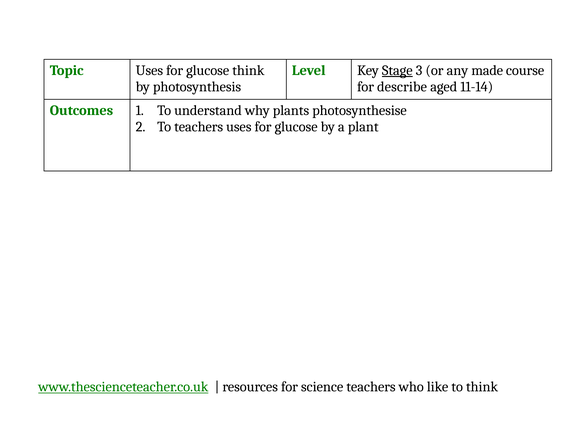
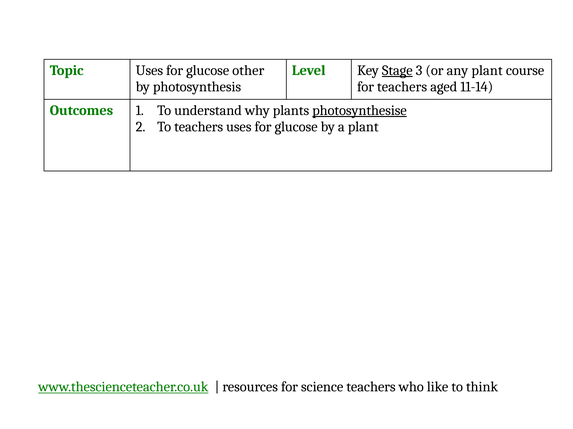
glucose think: think -> other (248, 70)
any made: made -> plant (487, 70)
for describe: describe -> teachers (402, 87)
photosynthesise underline: none -> present (360, 111)
